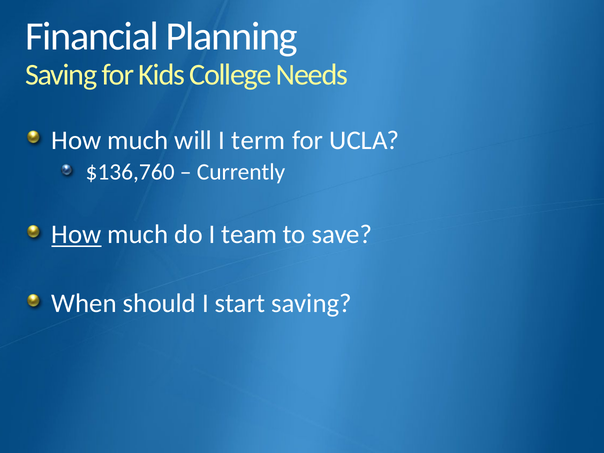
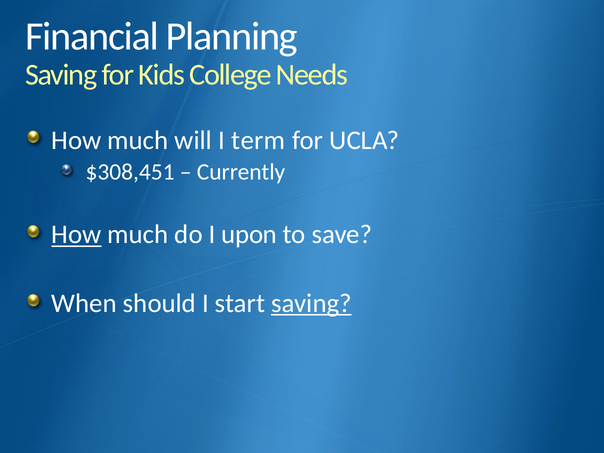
$136,760: $136,760 -> $308,451 (130, 172)
team: team -> upon (249, 235)
saving underline: none -> present (311, 303)
